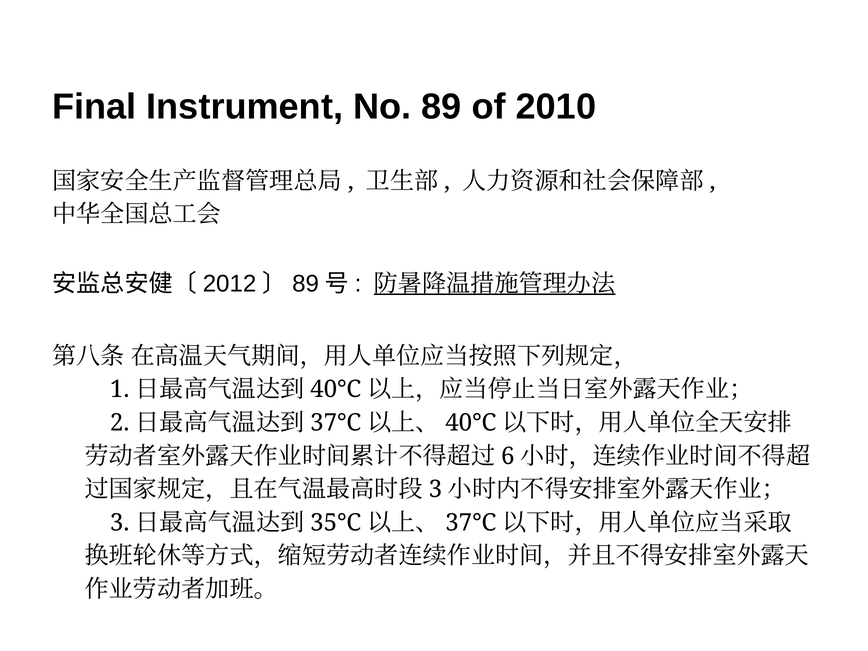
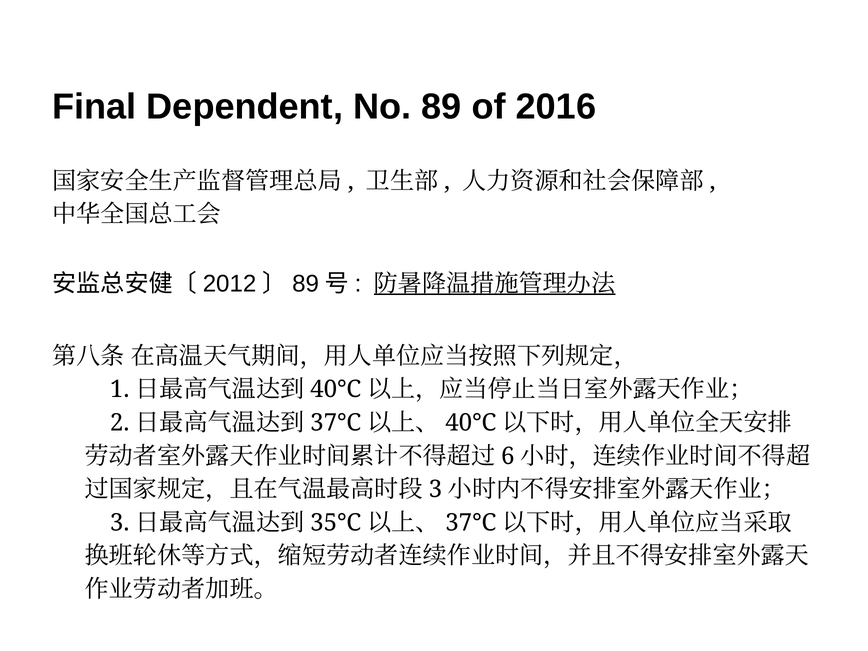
Instrument: Instrument -> Dependent (245, 107)
2010: 2010 -> 2016 (556, 107)
